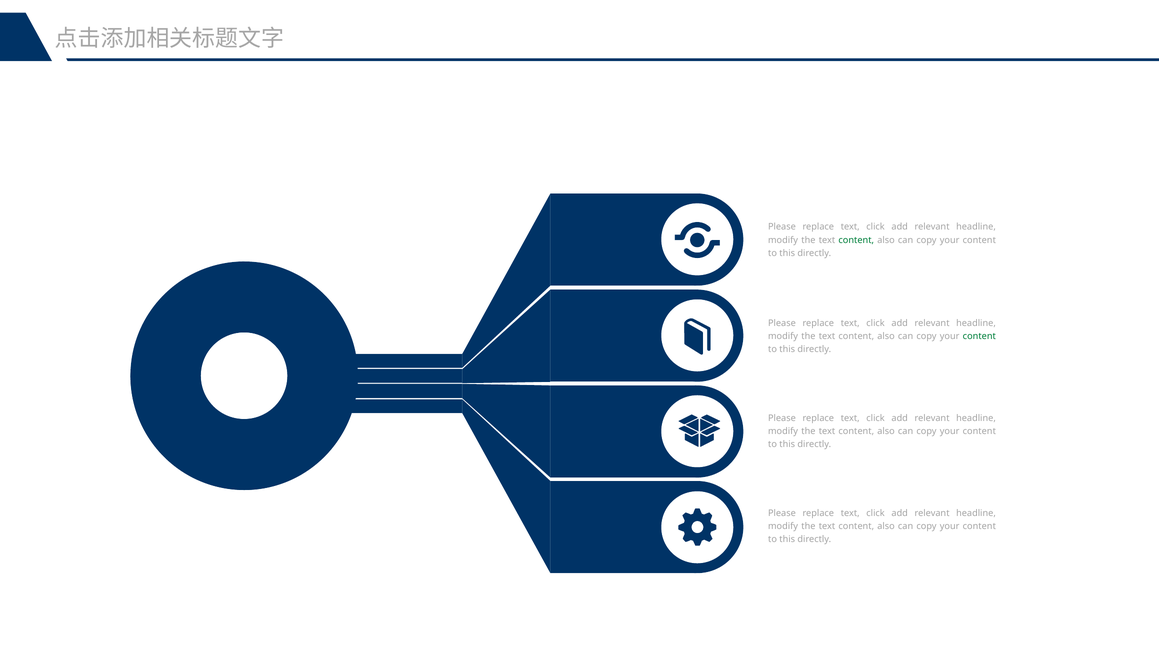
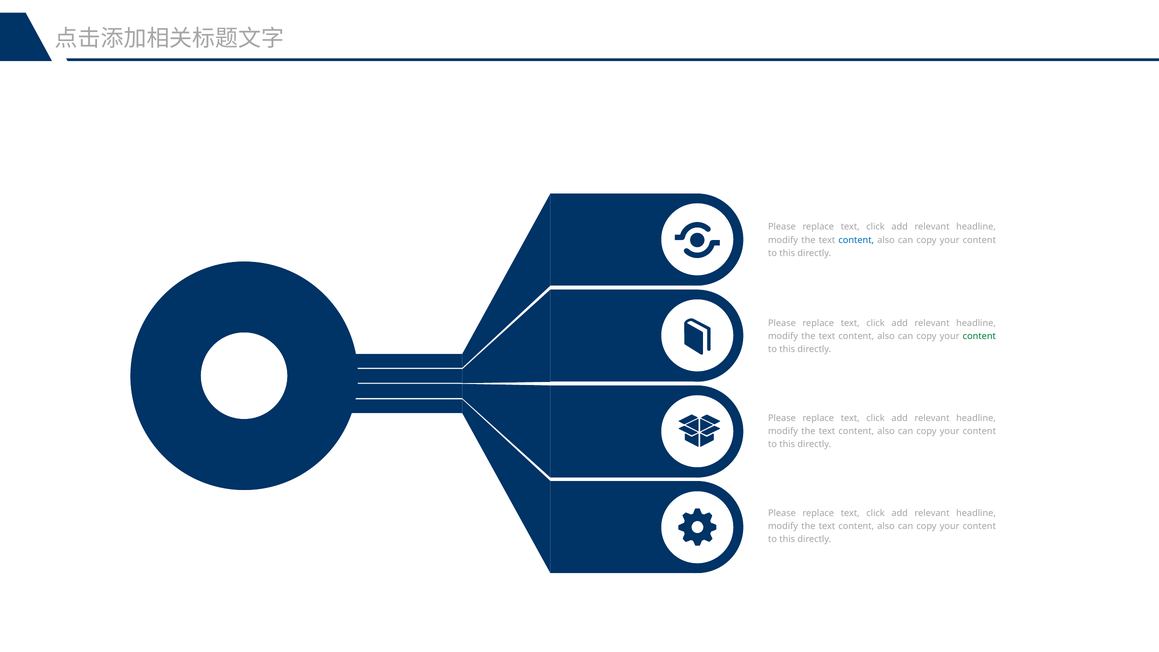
content colour: green -> blue (856, 240)
